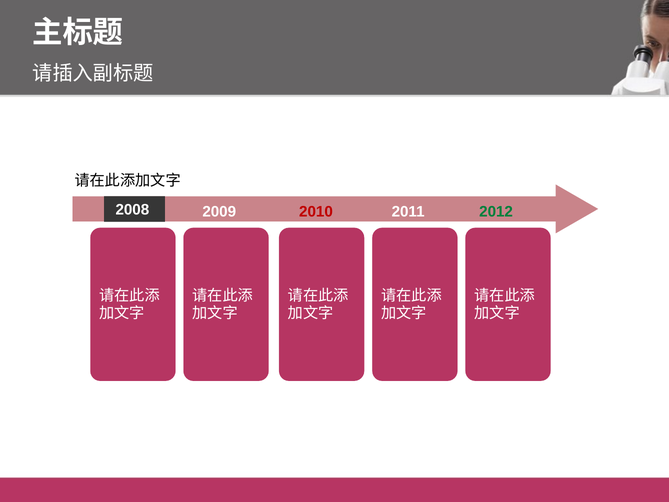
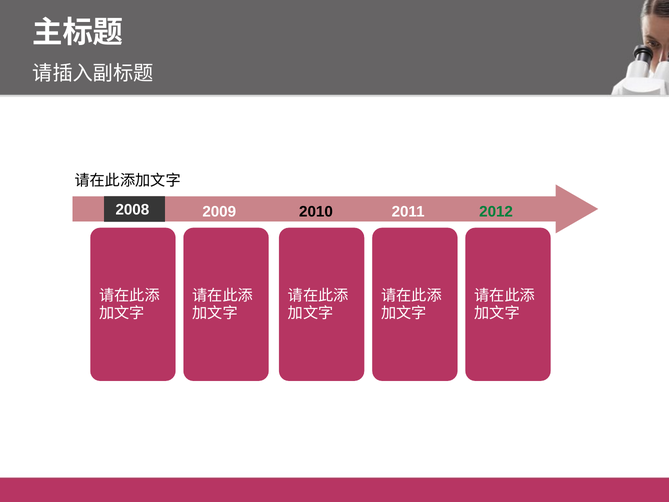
2010 colour: red -> black (316, 211)
